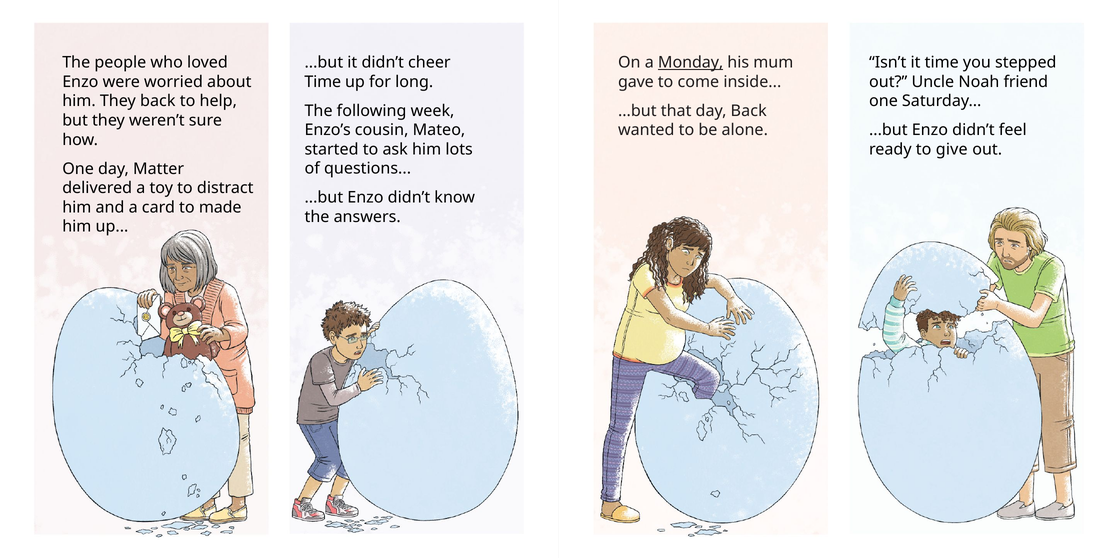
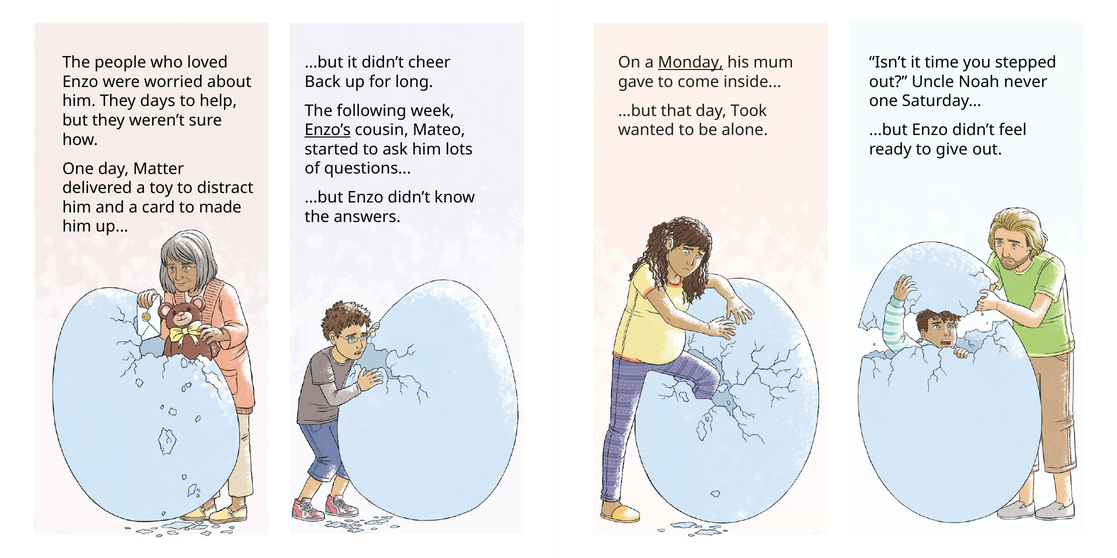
Time: Time -> Back (323, 82)
friend: friend -> never (1026, 82)
They back: back -> days (158, 101)
day Back: Back -> Took (749, 111)
Enzo’s underline: none -> present (328, 130)
